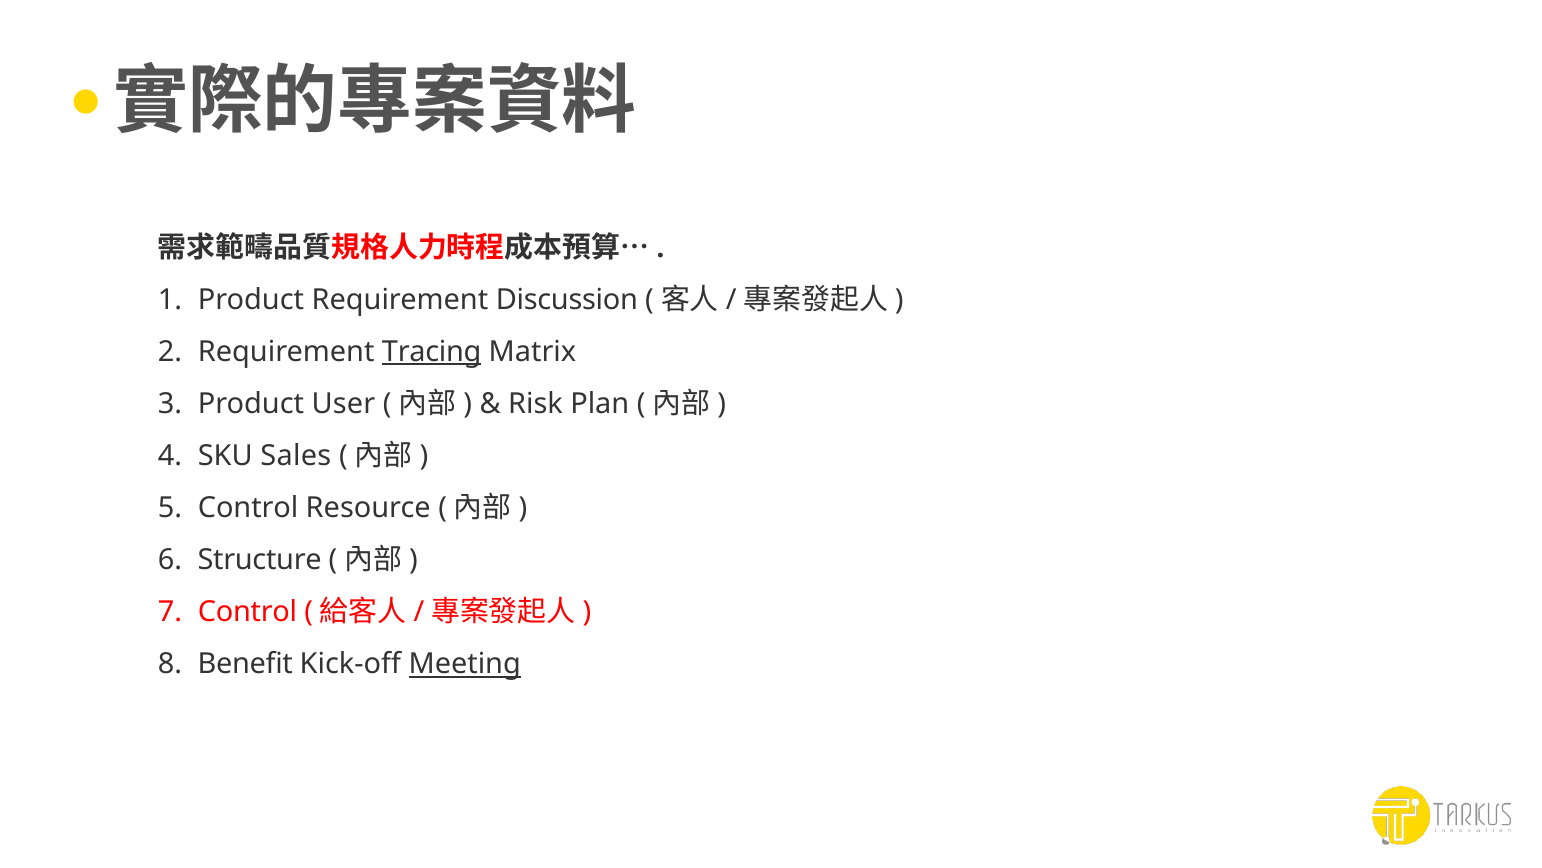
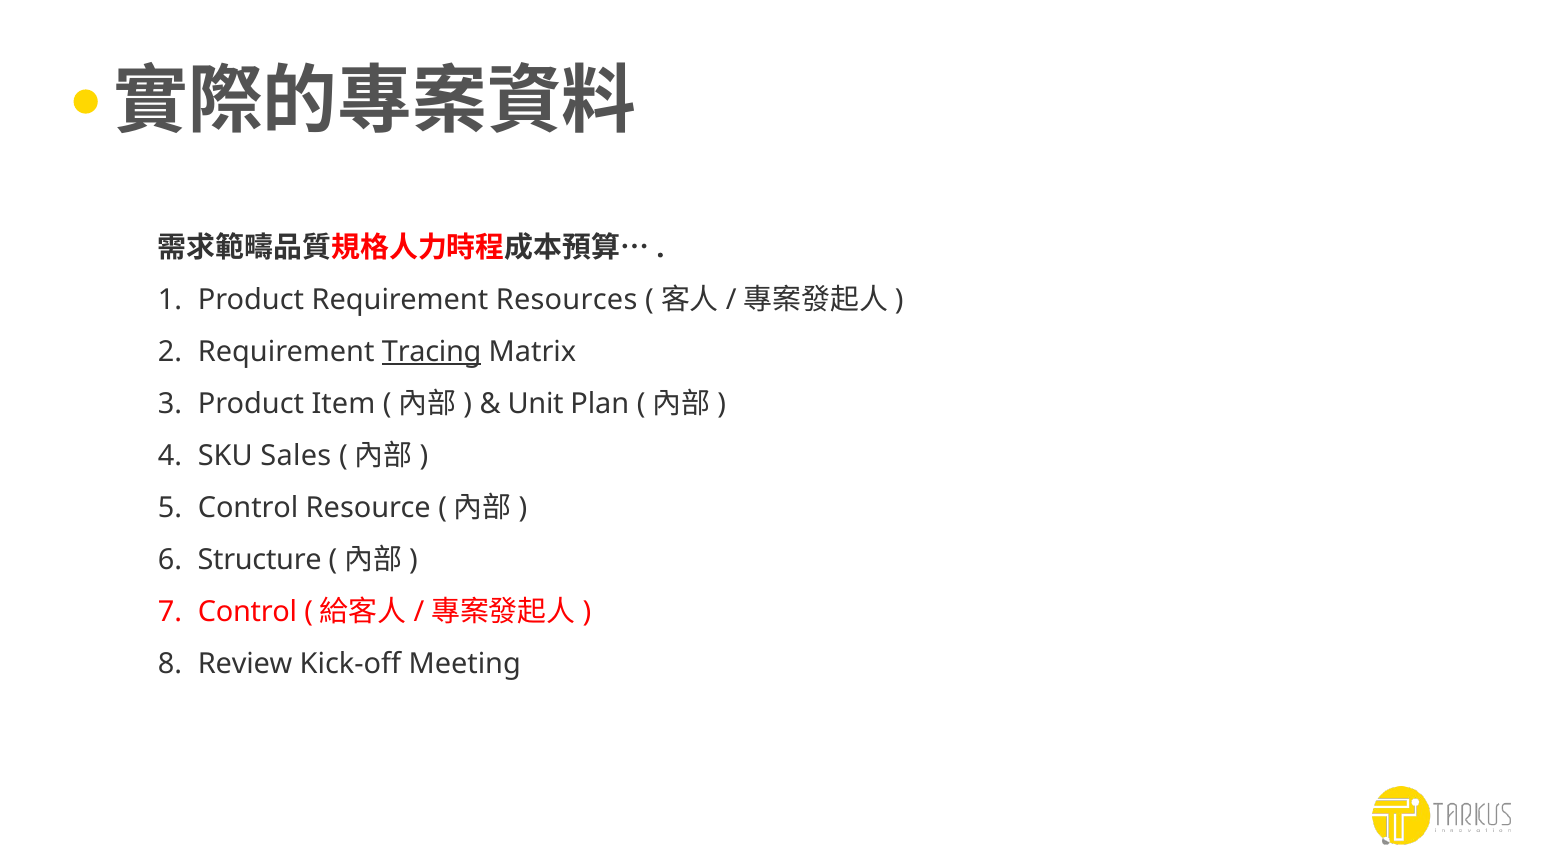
Discussion: Discussion -> Resources (567, 299)
User: User -> Item (344, 404)
Risk: Risk -> Unit (536, 404)
Benefit: Benefit -> Review (245, 664)
Meeting underline: present -> none (465, 664)
